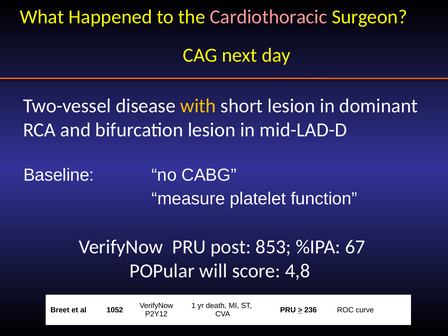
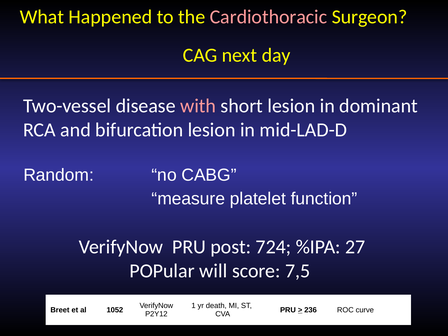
with colour: yellow -> pink (198, 106)
Baseline: Baseline -> Random (59, 175)
853: 853 -> 724 (273, 247)
67: 67 -> 27 (355, 247)
4,8: 4,8 -> 7,5 (298, 271)
